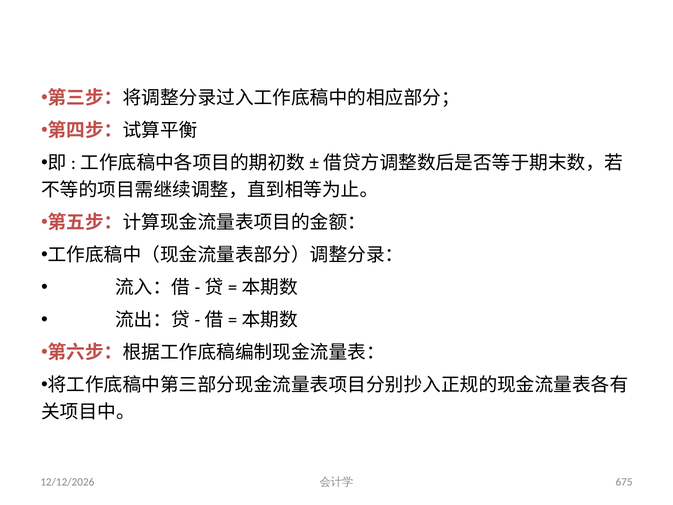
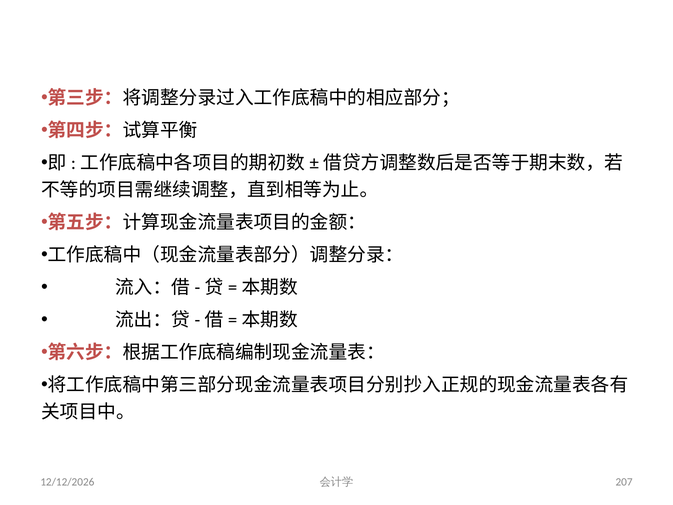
675: 675 -> 207 (624, 482)
